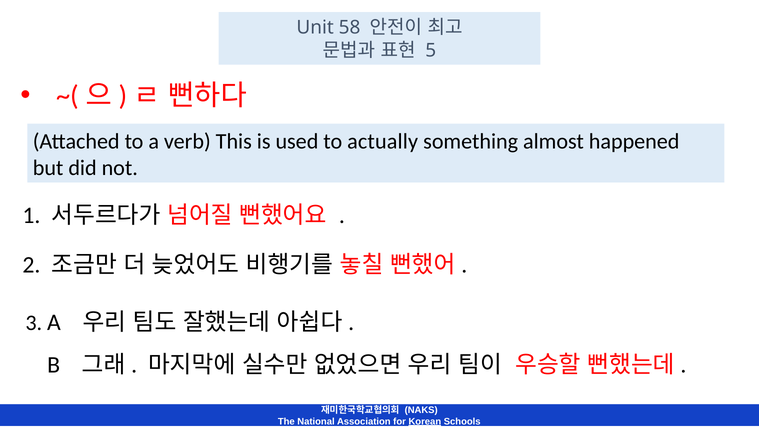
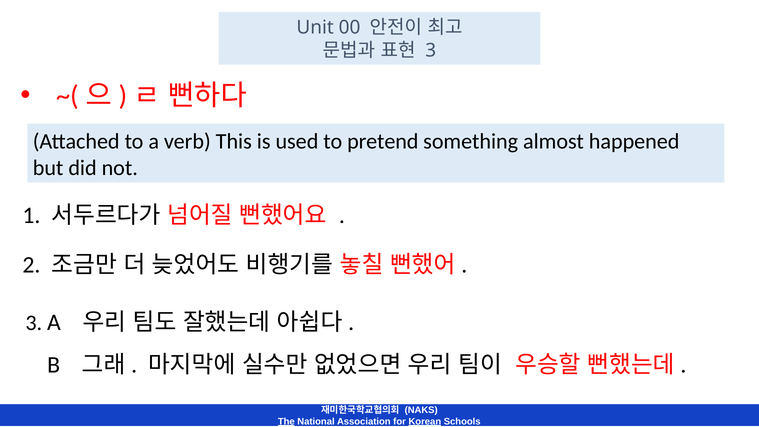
58: 58 -> 00 (350, 28)
5: 5 -> 3 (431, 50)
actually: actually -> pretend (383, 141)
The underline: none -> present (286, 421)
